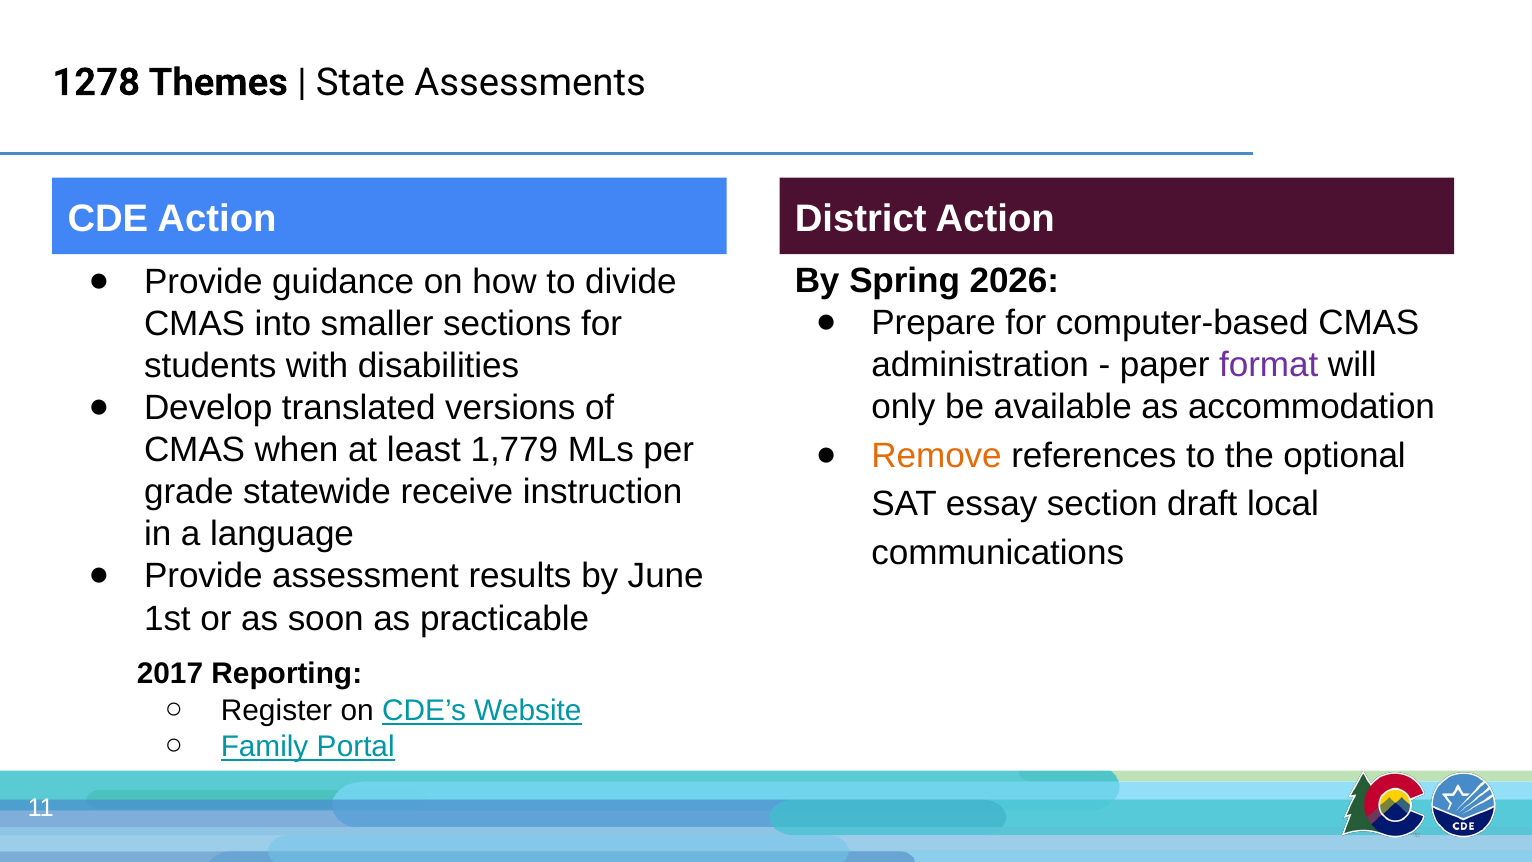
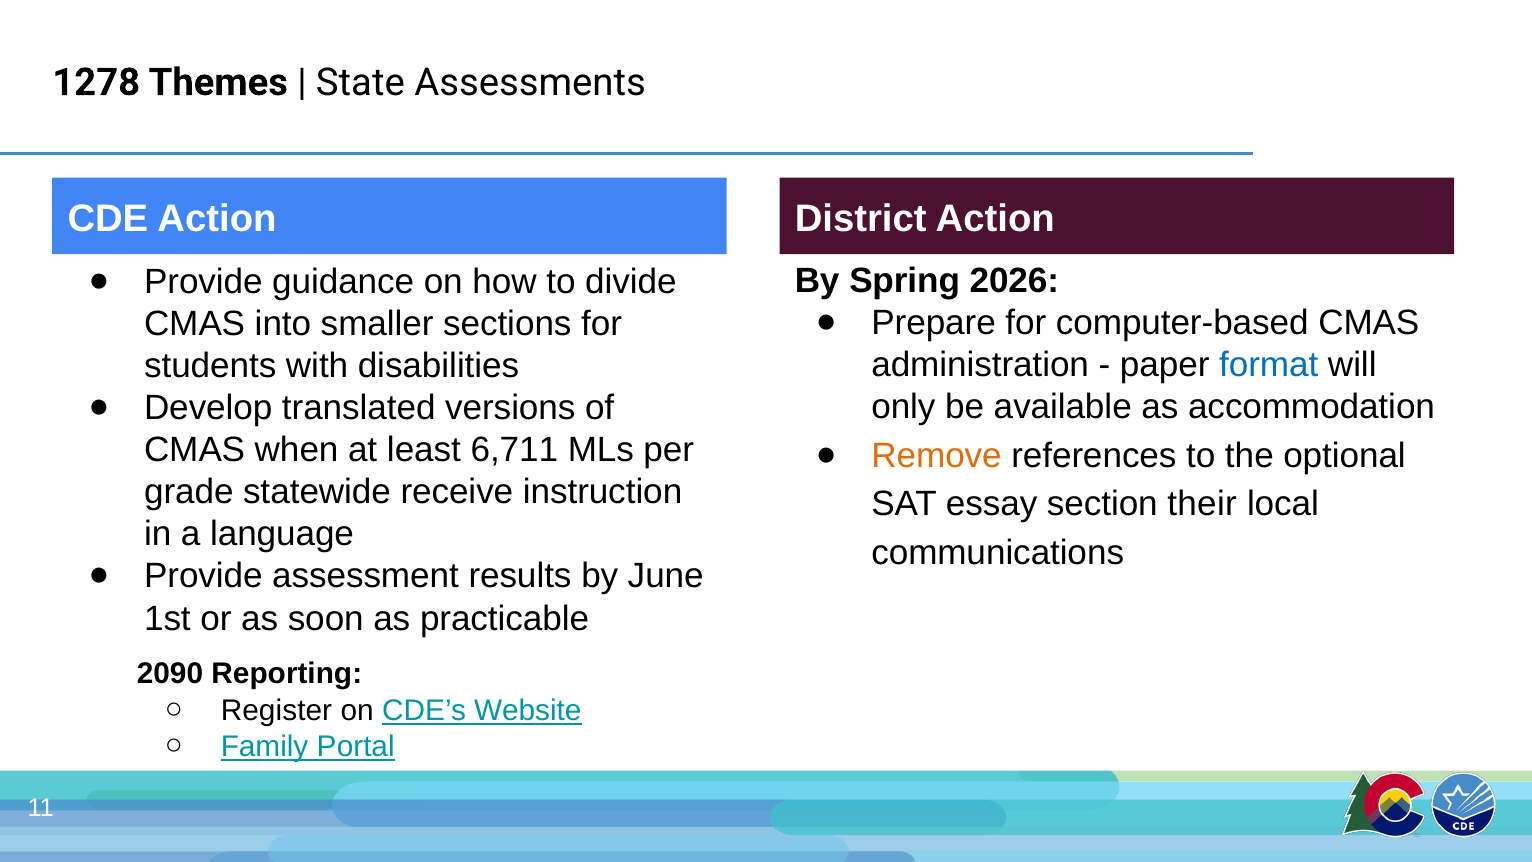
format colour: purple -> blue (1269, 365)
1,779: 1,779 -> 6,711 (514, 450)
draft: draft -> their (1202, 504)
2017: 2017 -> 2090 (170, 674)
